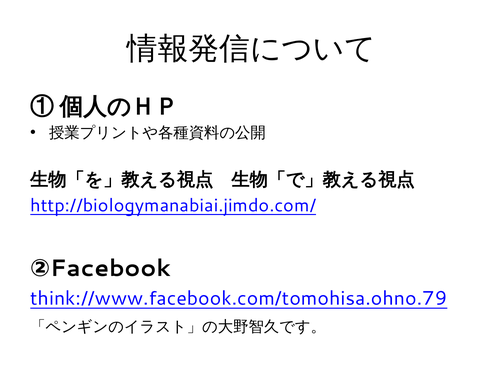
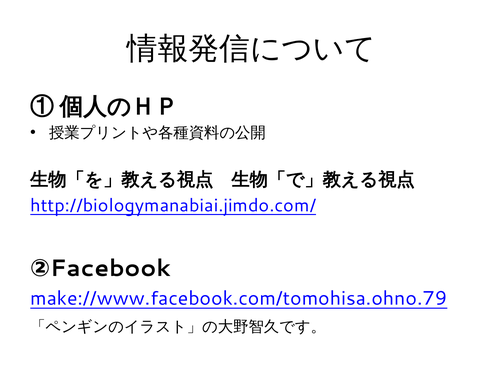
think://www.facebook.com/tomohisa.ohno.79: think://www.facebook.com/tomohisa.ohno.79 -> make://www.facebook.com/tomohisa.ohno.79 (239, 299)
